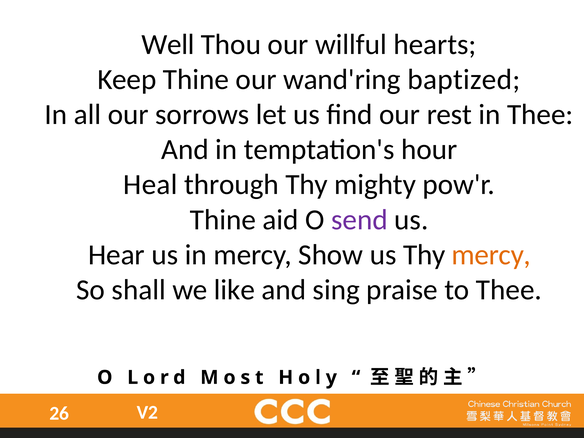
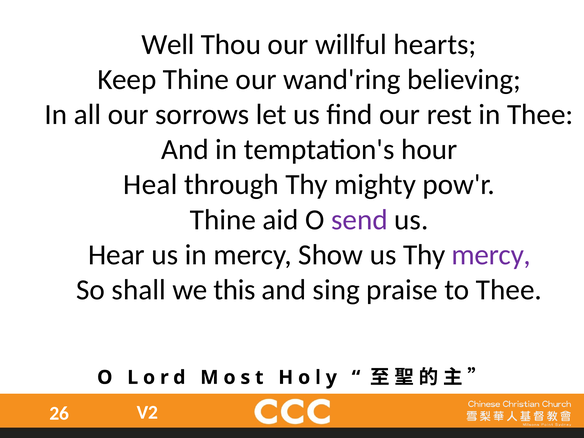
baptized: baptized -> believing (464, 80)
mercy colour: orange -> purple (491, 255)
like: like -> this (235, 290)
